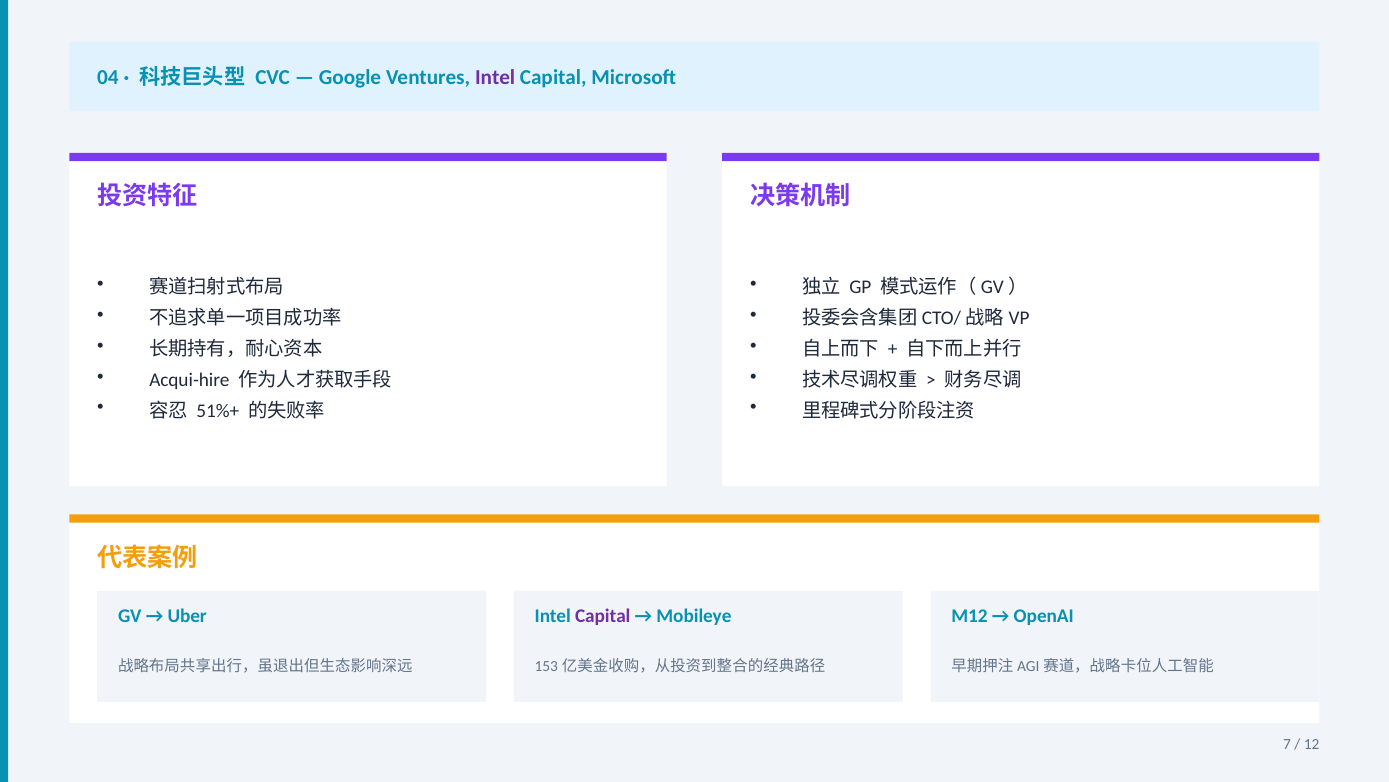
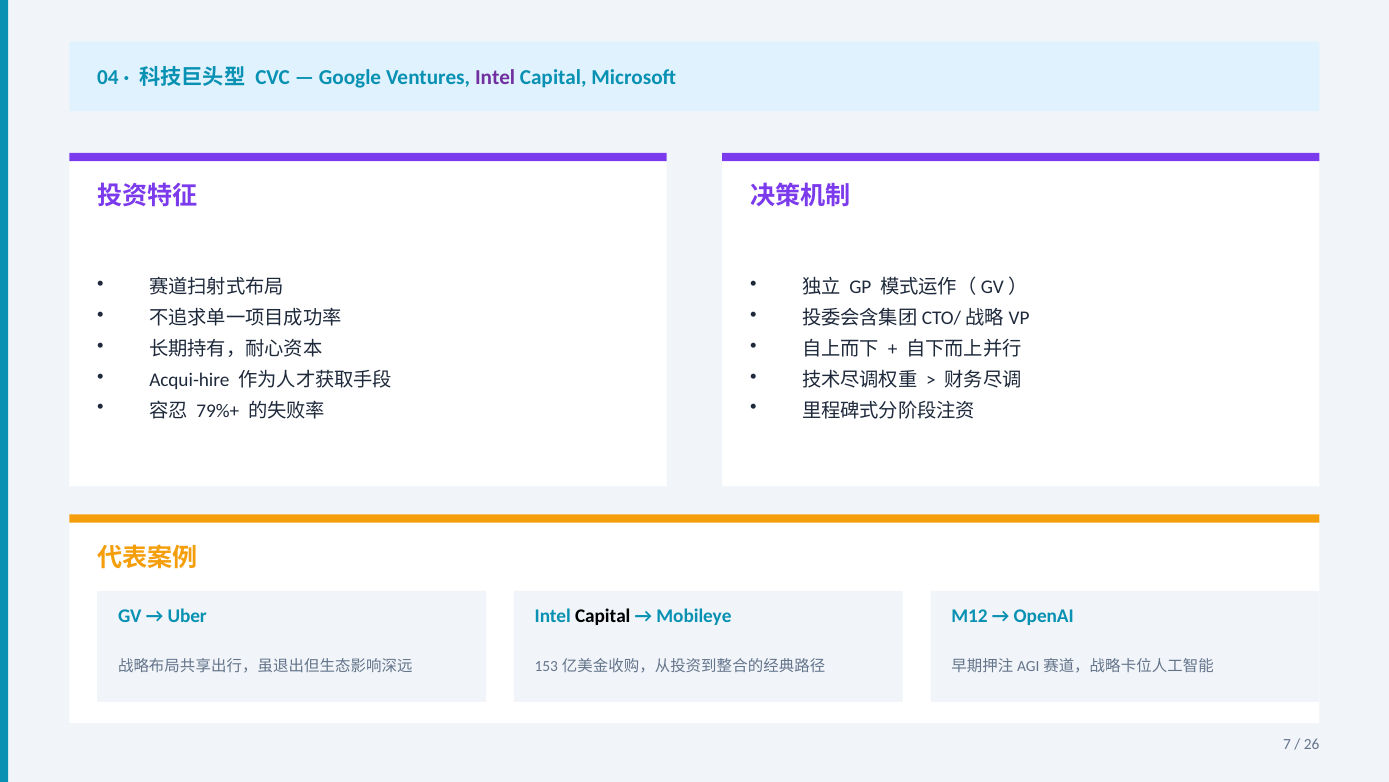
51%+: 51%+ -> 79%+ (218, 410)
Capital colour: purple -> black (603, 616)
12: 12 -> 26 (1312, 744)
